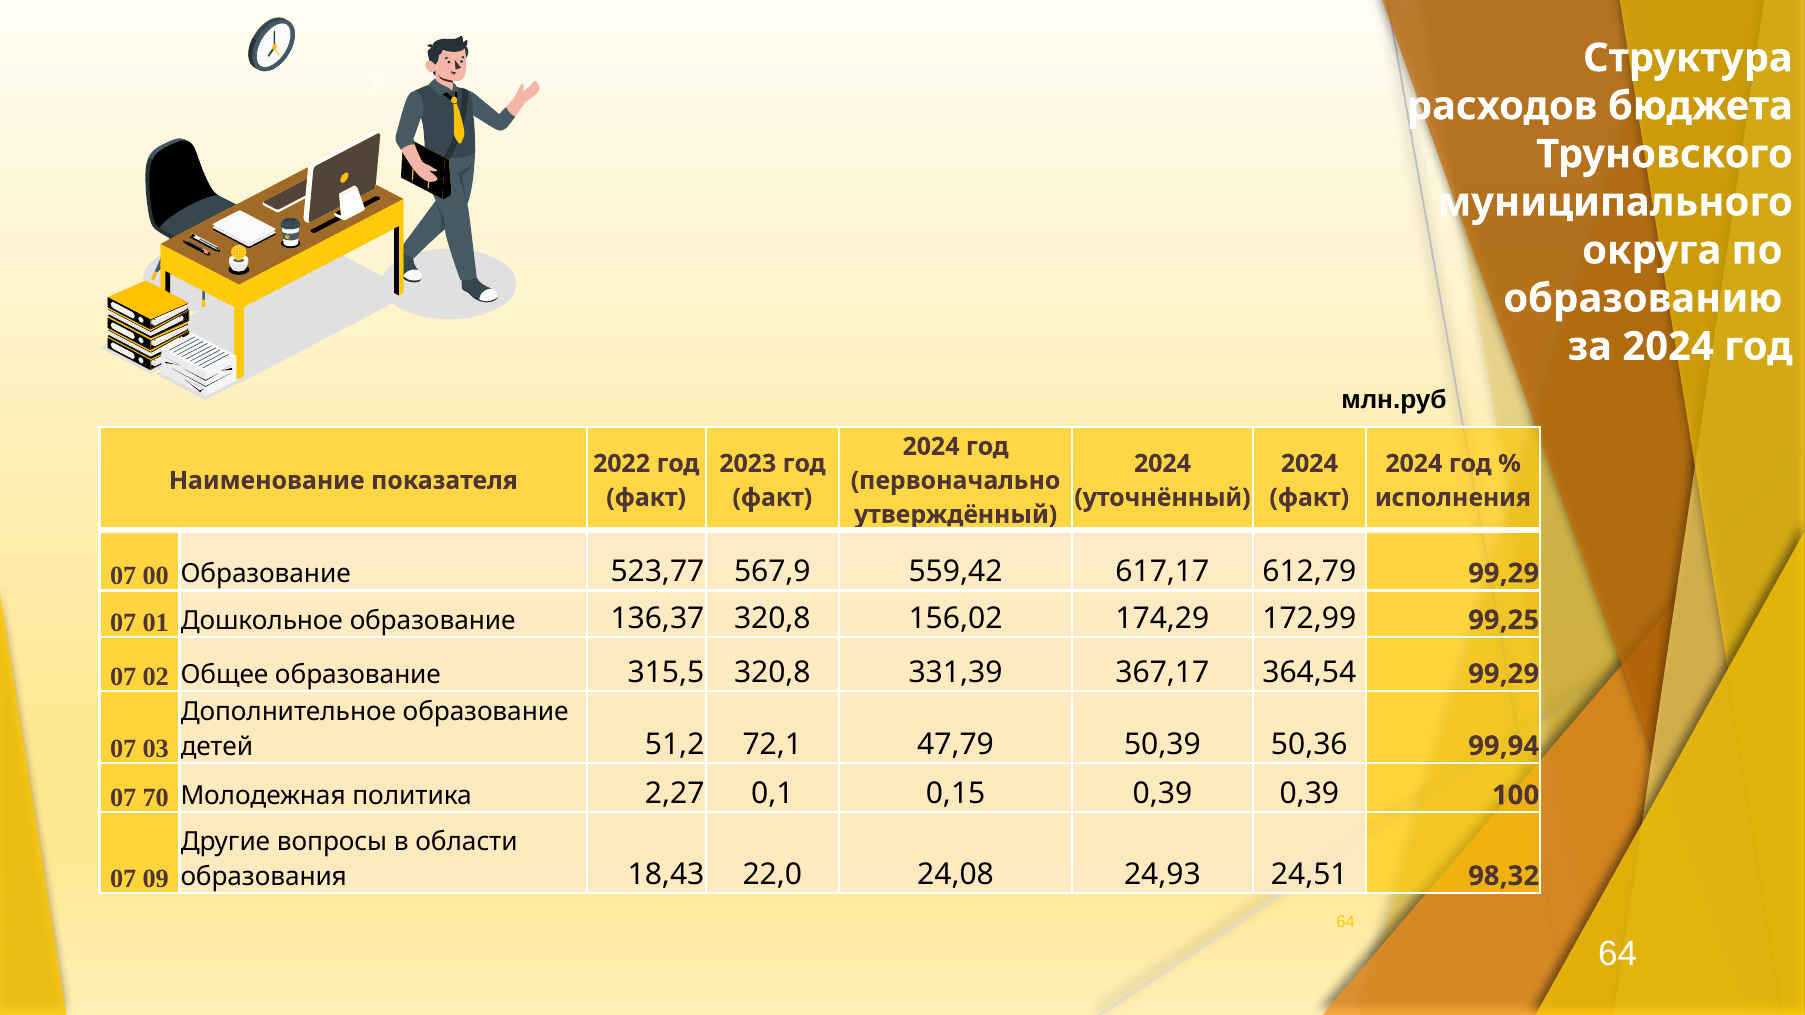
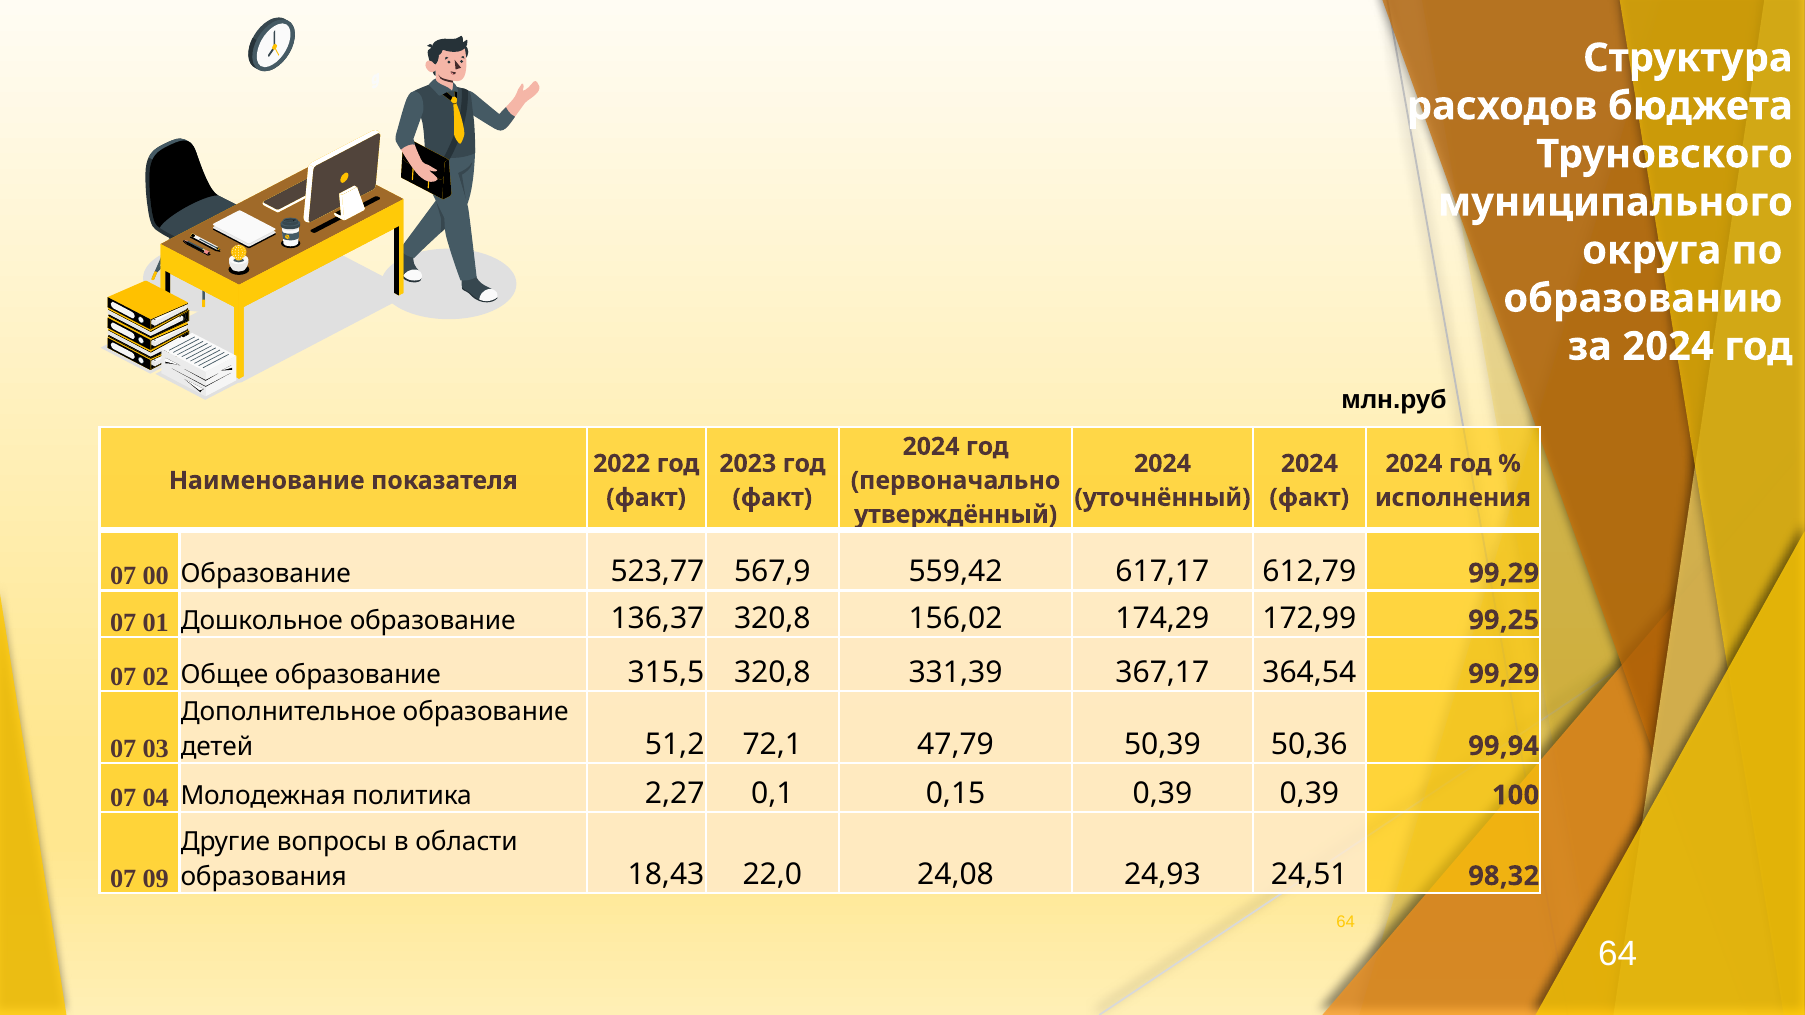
70: 70 -> 04 (156, 798)
